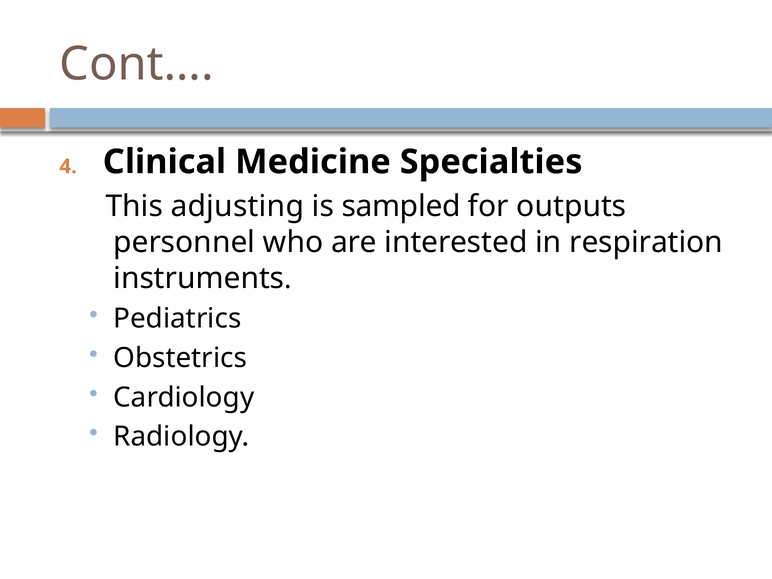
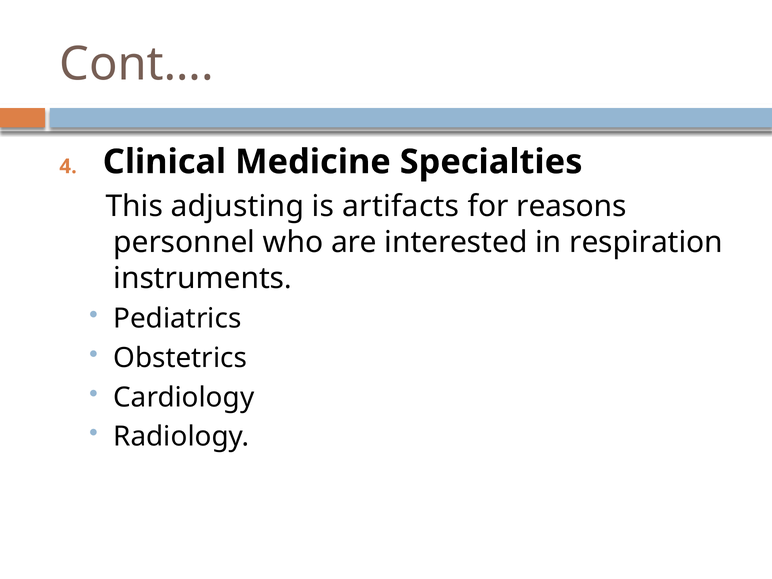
sampled: sampled -> artifacts (401, 206)
outputs: outputs -> reasons (571, 206)
